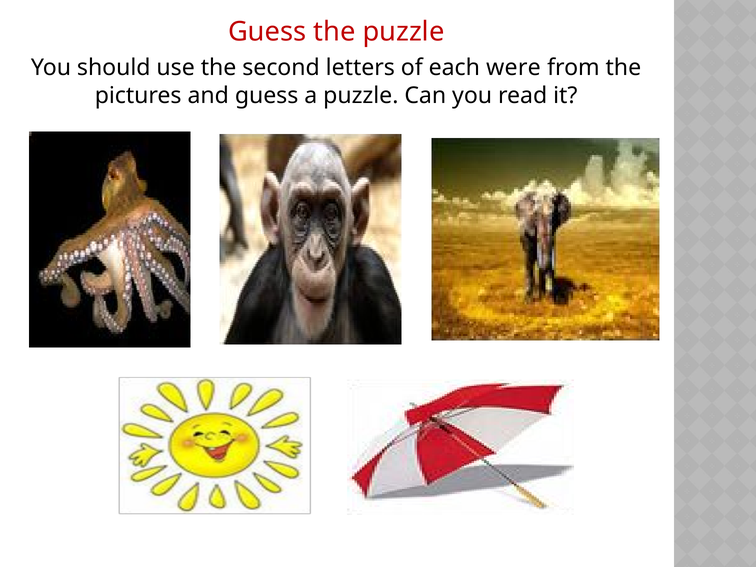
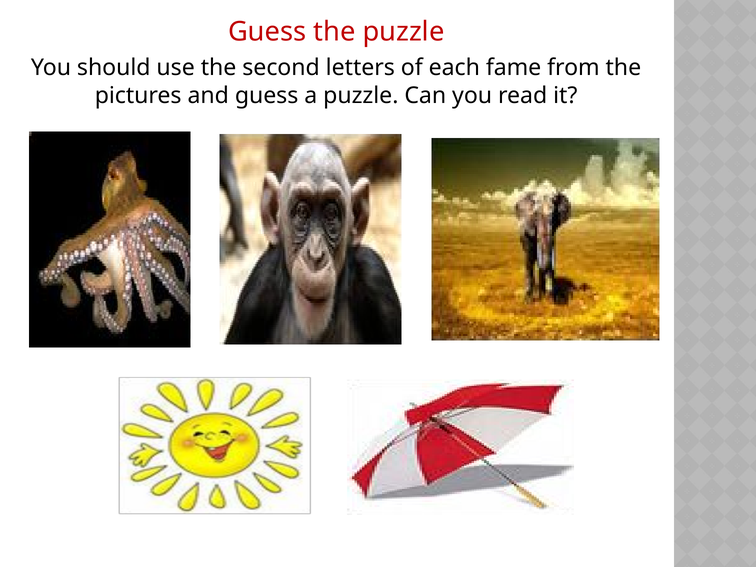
were: were -> fame (514, 68)
